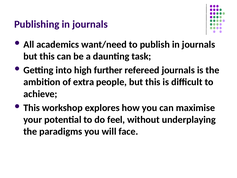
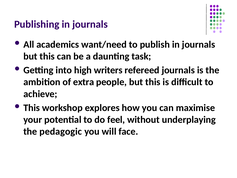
further: further -> writers (108, 70)
paradigms: paradigms -> pedagogic (61, 131)
